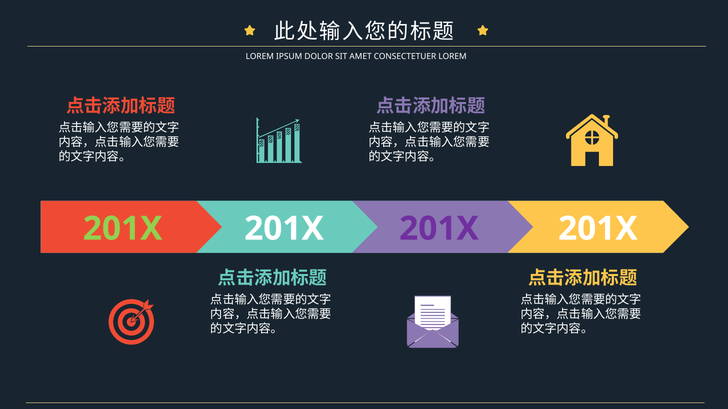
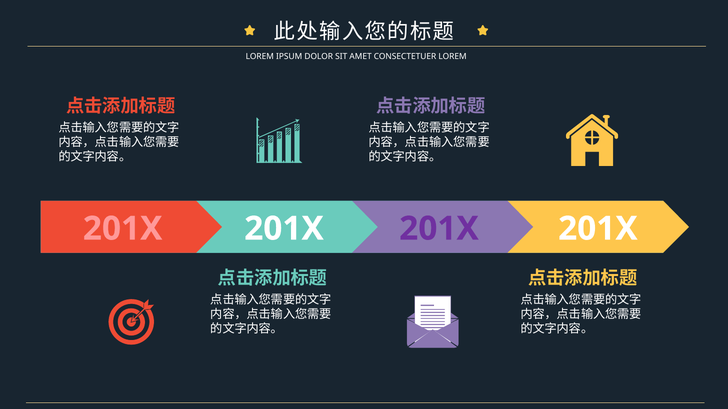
201X colour: light green -> pink (123, 229)
